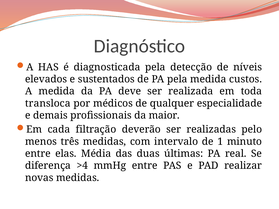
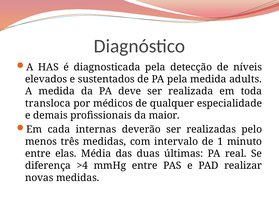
custos: custos -> adults (246, 79)
filtração: filtração -> internas (96, 130)
